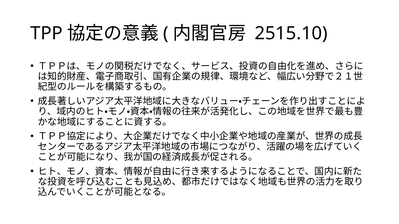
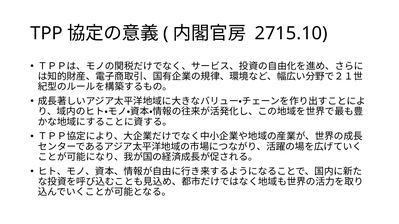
2515.10: 2515.10 -> 2715.10 (291, 34)
